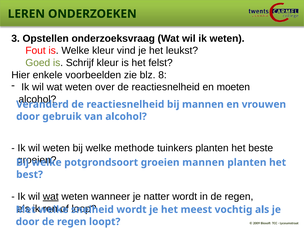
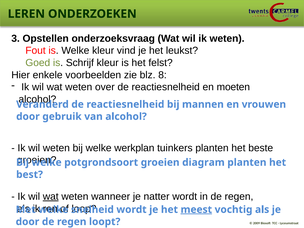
methode: methode -> werkplan (134, 148)
groeien mannen: mannen -> diagram (203, 162)
meest underline: none -> present (196, 210)
